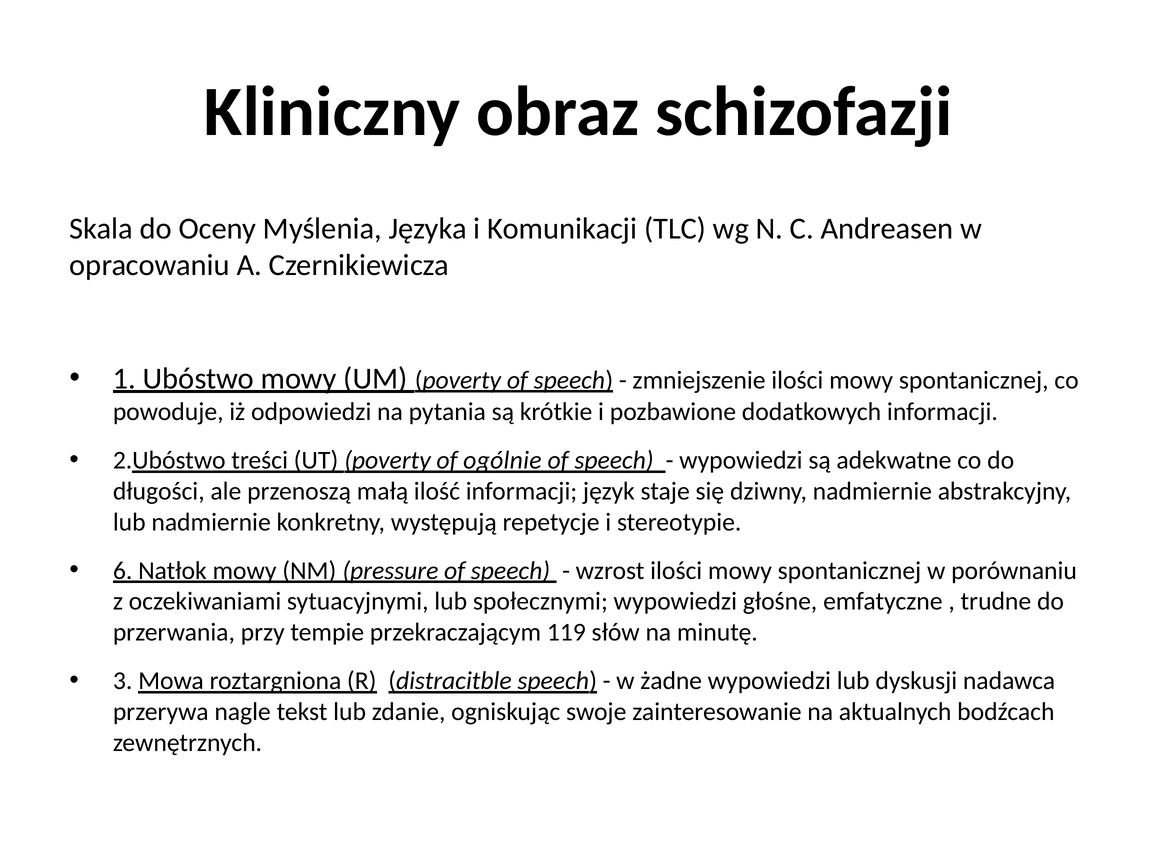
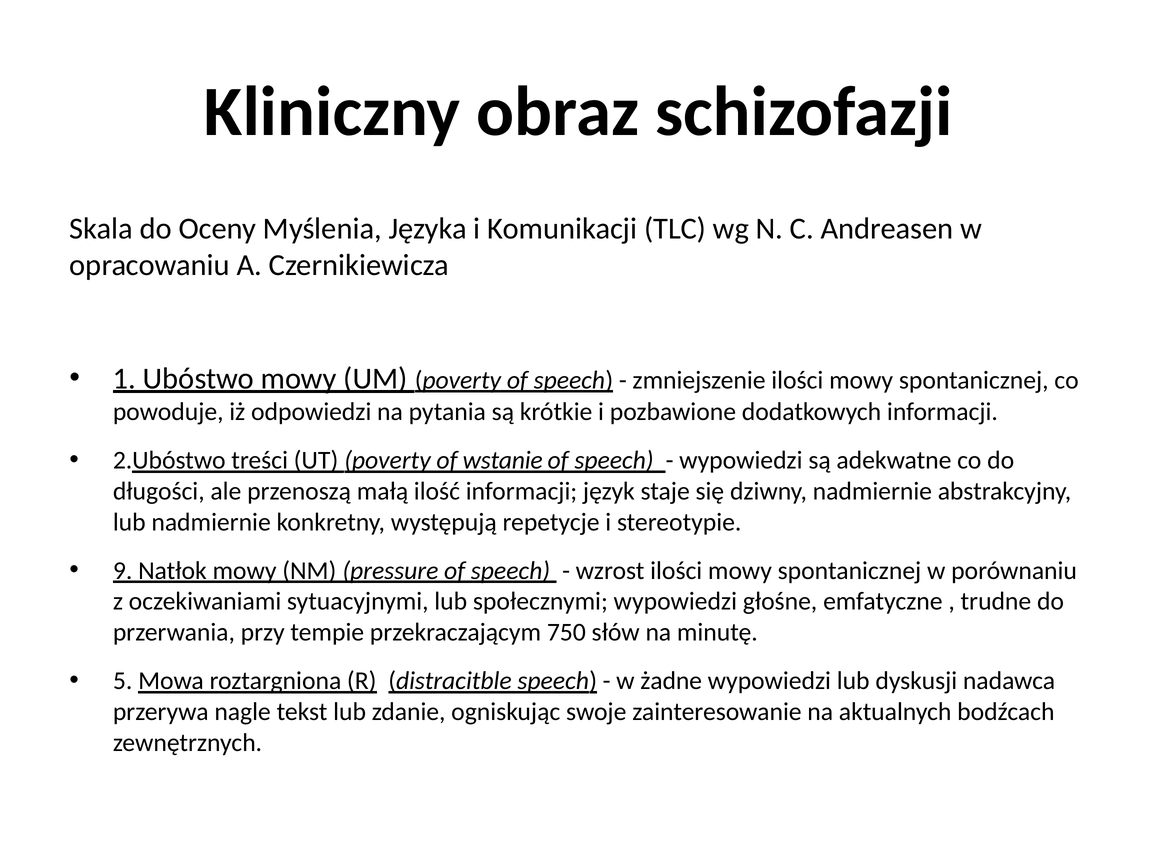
ogólnie: ogólnie -> wstanie (503, 461)
6: 6 -> 9 (123, 571)
119: 119 -> 750 (566, 633)
3: 3 -> 5 (123, 681)
